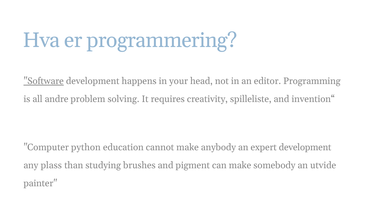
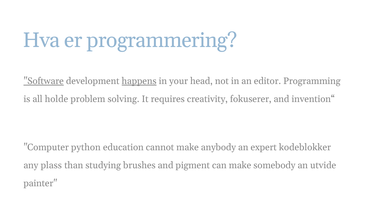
happens underline: none -> present (139, 81)
andre: andre -> holde (56, 99)
spilleliste: spilleliste -> fokuserer (251, 99)
expert development: development -> kodeblokker (305, 147)
